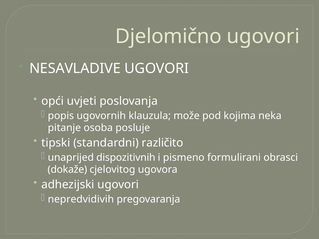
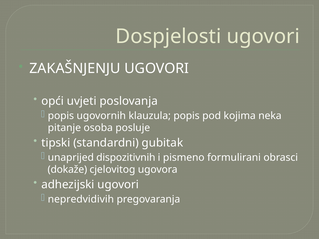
Djelomično: Djelomično -> Dospjelosti (168, 36)
NESAVLADIVE: NESAVLADIVE -> ZAKAŠNJENJU (75, 69)
klauzula može: može -> popis (187, 116)
različito: različito -> gubitak (162, 143)
